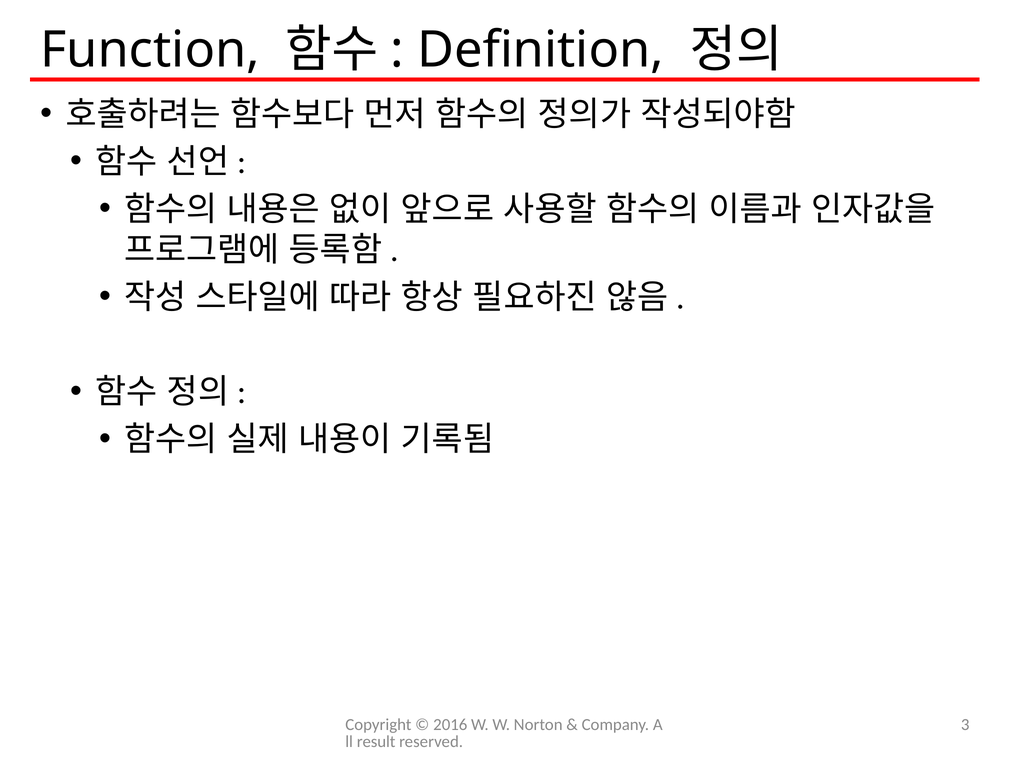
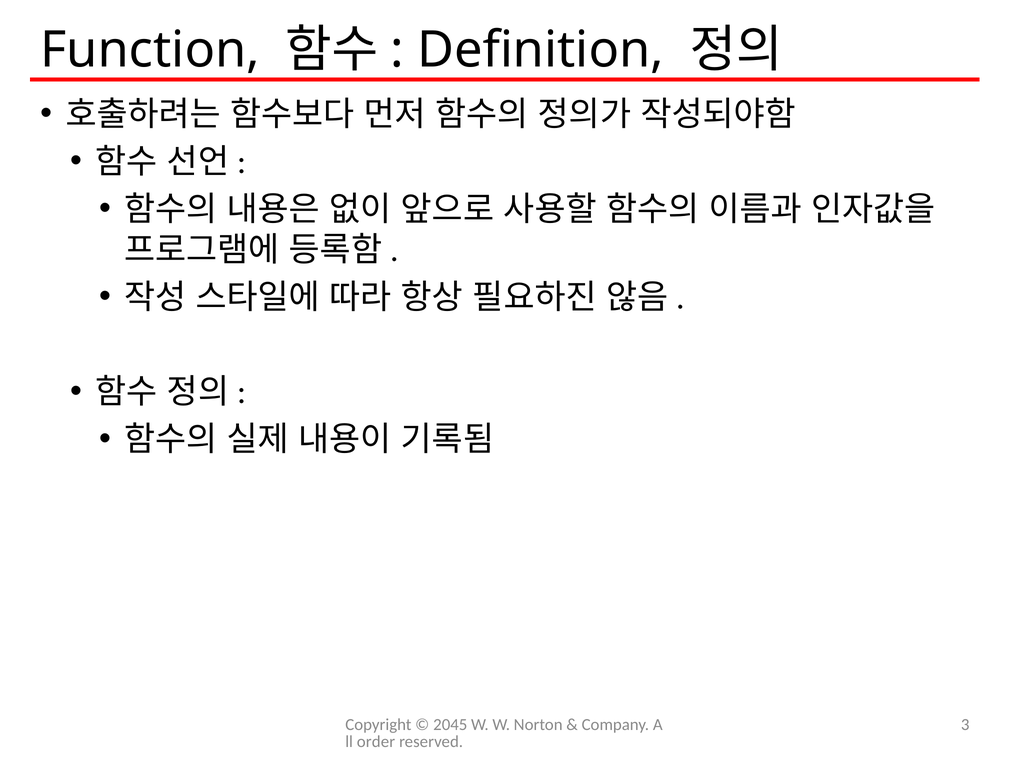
2016: 2016 -> 2045 (450, 725)
result: result -> order (376, 742)
